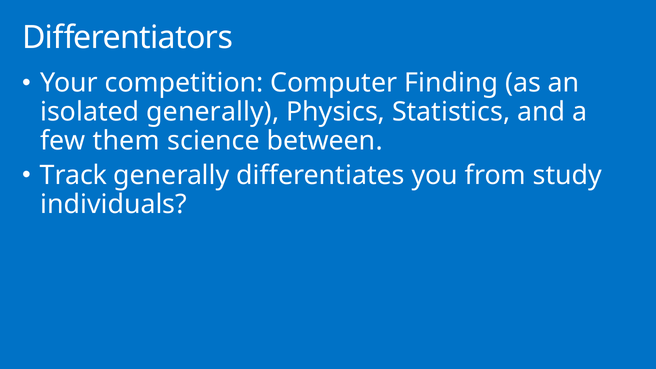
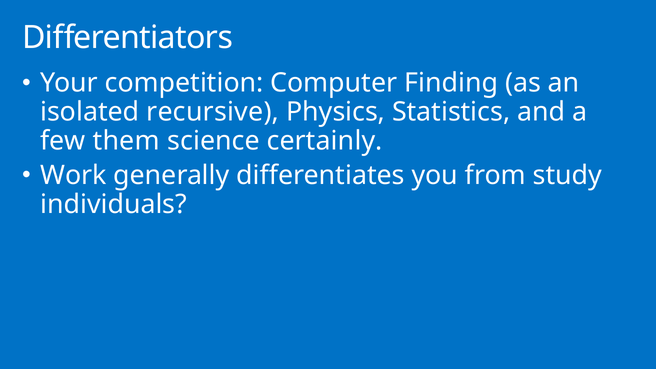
isolated generally: generally -> recursive (213, 112)
between: between -> certainly (325, 141)
Track: Track -> Work (73, 175)
